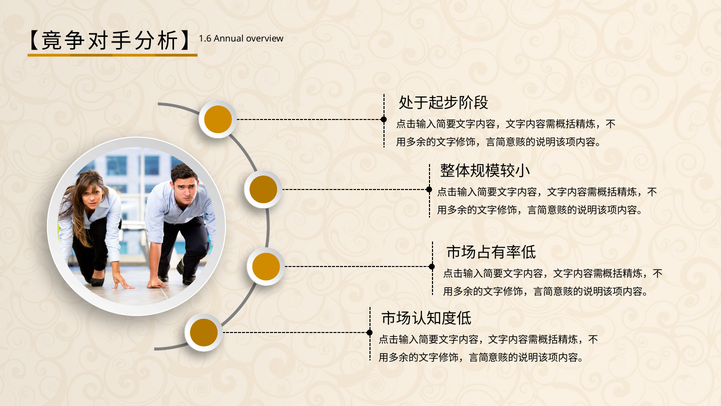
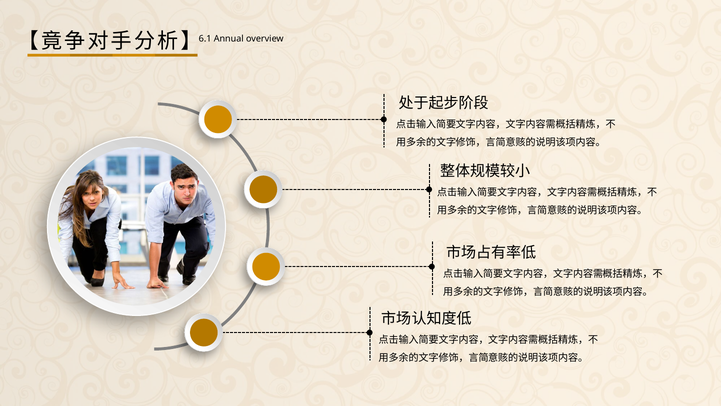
1.6: 1.6 -> 6.1 (205, 39)
